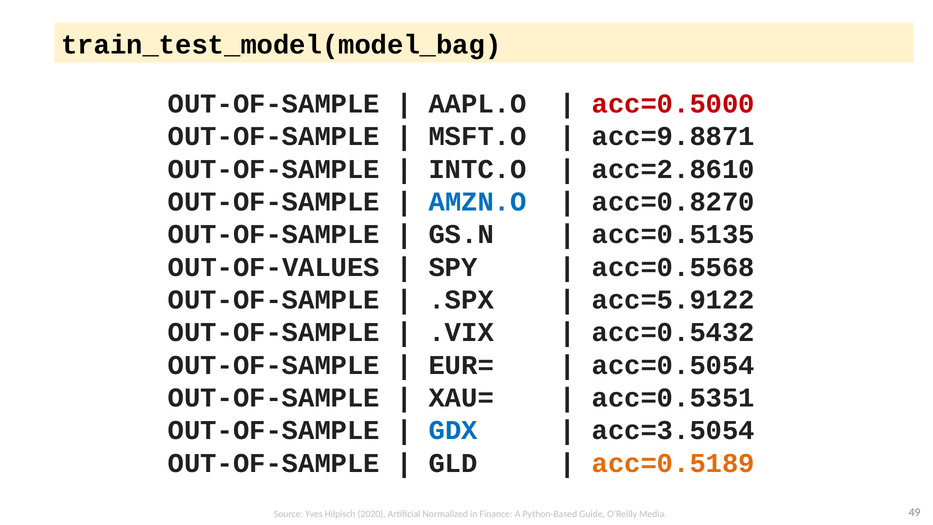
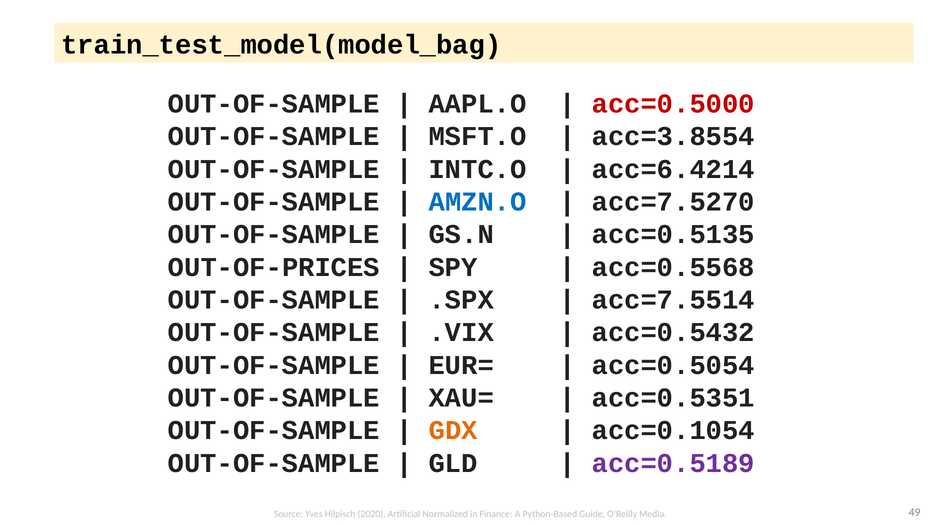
acc=9.8871: acc=9.8871 -> acc=3.8554 (673, 136)
acc=2.8610: acc=2.8610 -> acc=6.4214 (673, 169)
acc=0.8270: acc=0.8270 -> acc=7.5270 (673, 202)
OUT-OF-VALUES: OUT-OF-VALUES -> OUT-OF-PRICES (274, 267)
acc=5.9122: acc=5.9122 -> acc=7.5514 (673, 300)
GDX colour: blue -> orange (453, 430)
acc=3.5054: acc=3.5054 -> acc=0.1054 (673, 430)
acc=0.5189 colour: orange -> purple (673, 463)
